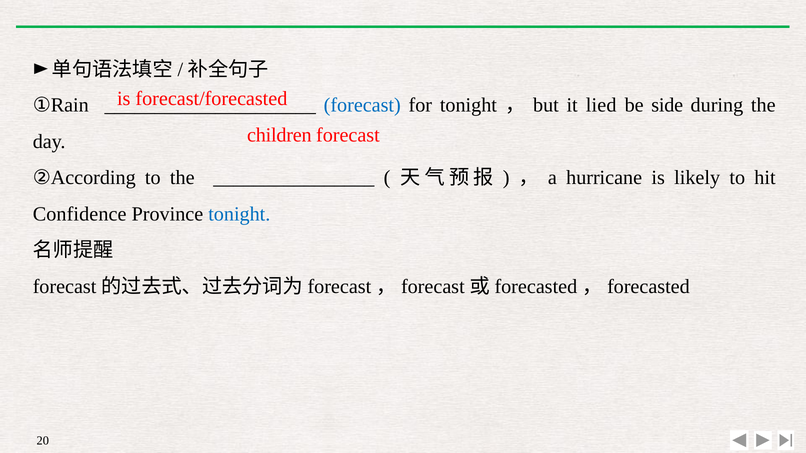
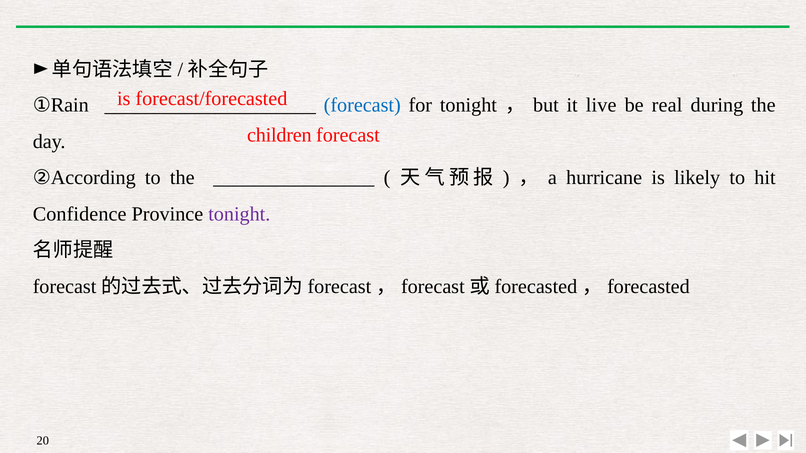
lied: lied -> live (601, 105)
side: side -> real (667, 105)
tonight colour: blue -> purple (239, 214)
